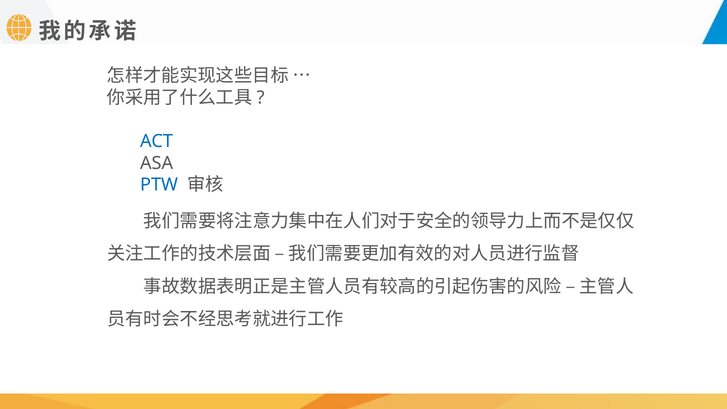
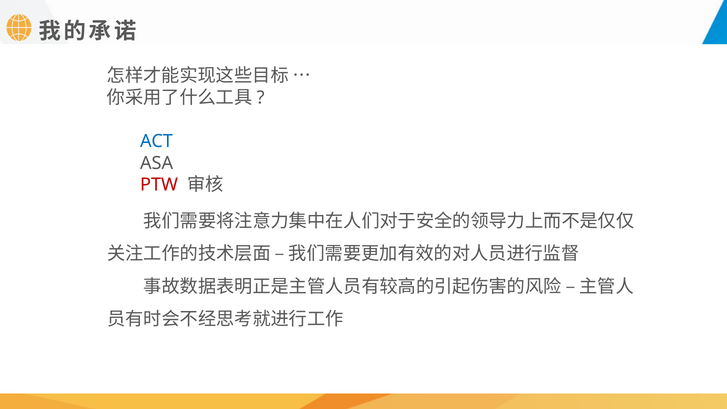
PTW colour: blue -> red (159, 185)
